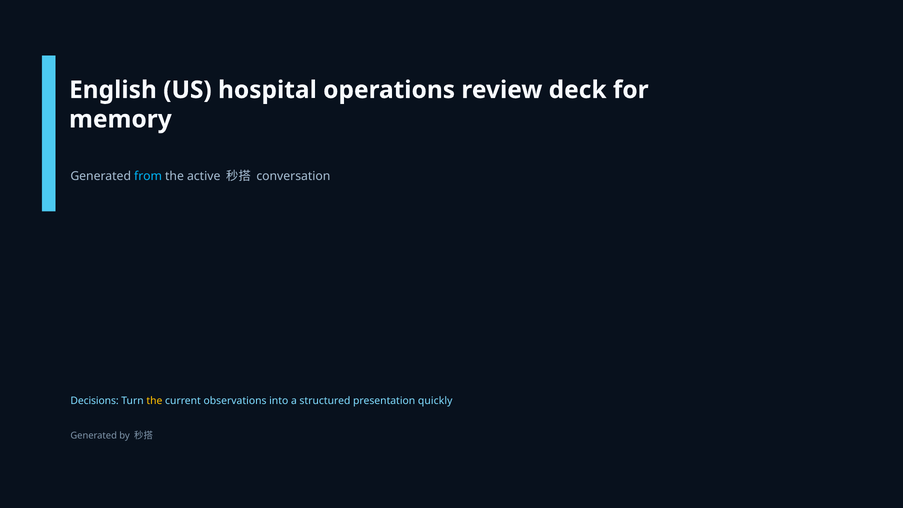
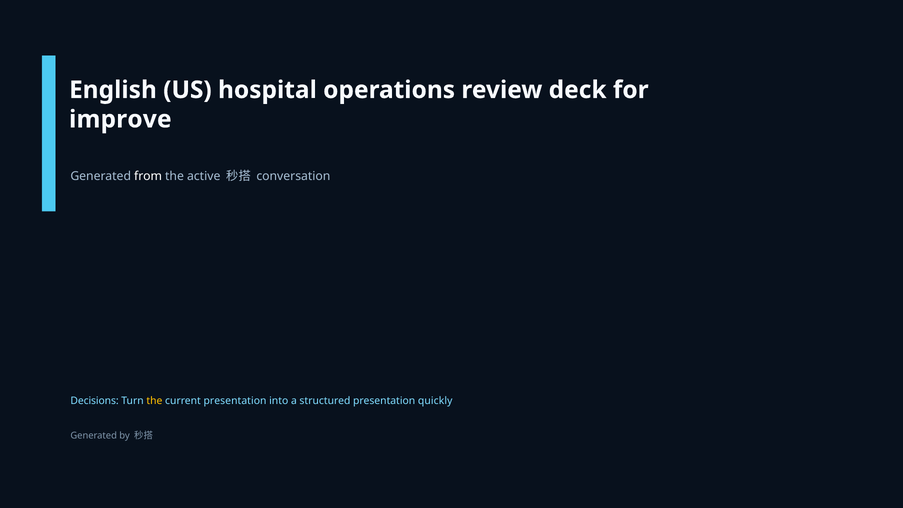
memory: memory -> improve (120, 119)
from colour: light blue -> white (148, 176)
current observations: observations -> presentation (235, 401)
